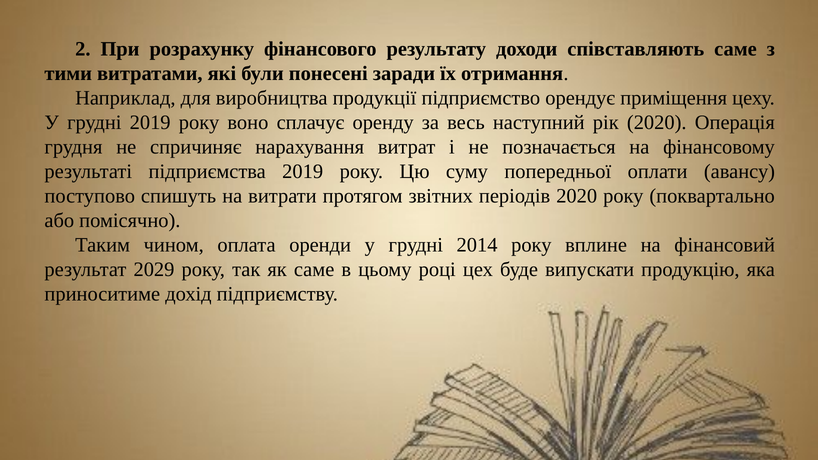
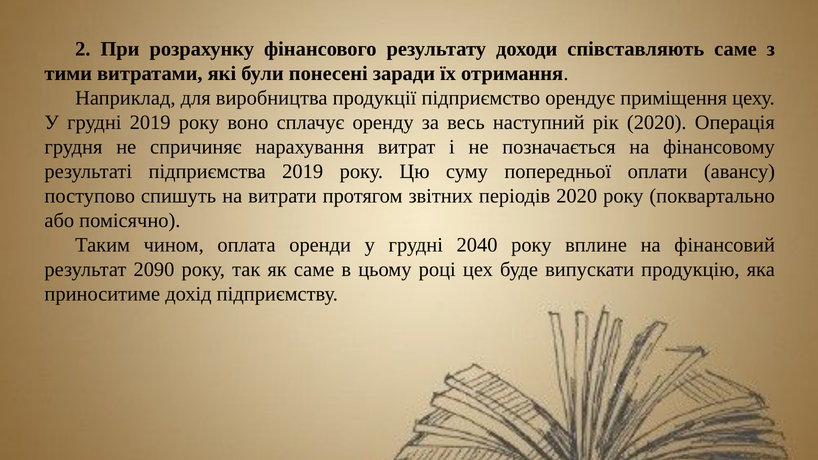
2014: 2014 -> 2040 (477, 245)
2029: 2029 -> 2090 (154, 270)
